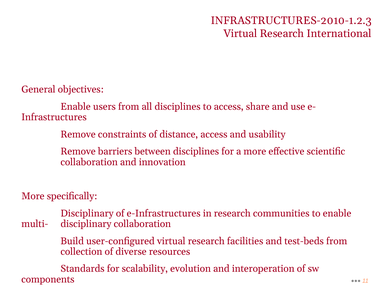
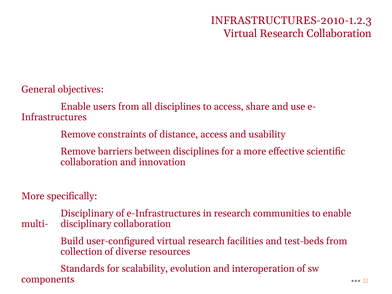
Research International: International -> Collaboration (339, 34)
